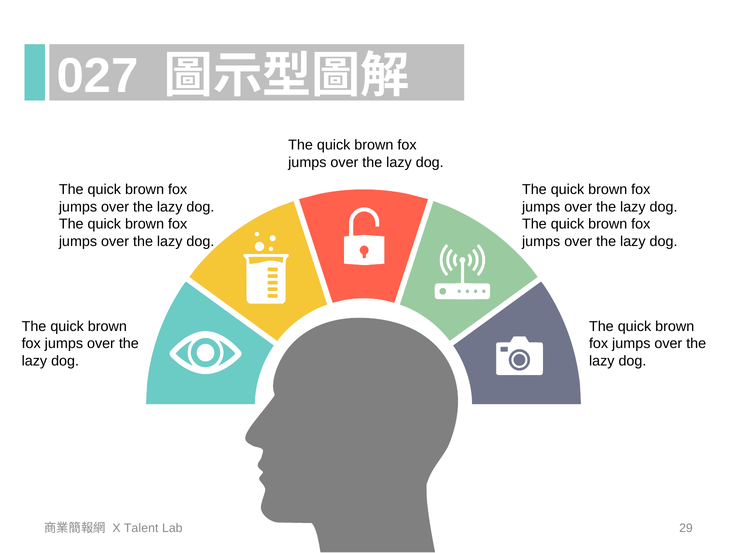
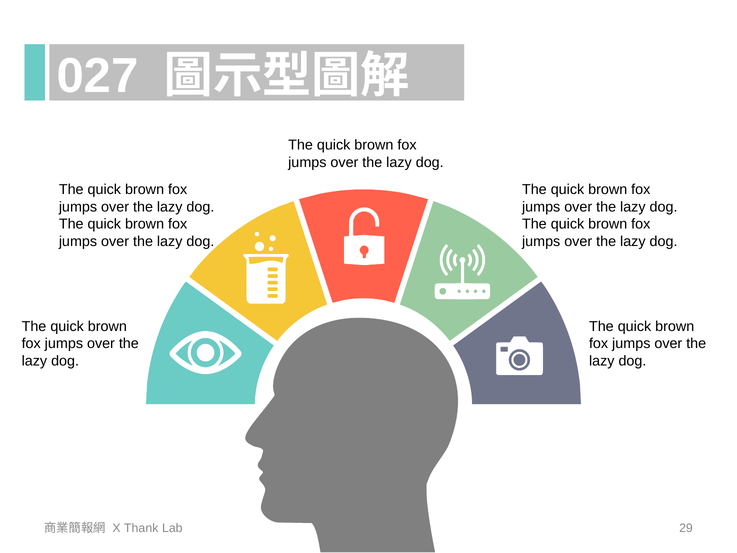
Talent: Talent -> Thank (141, 528)
